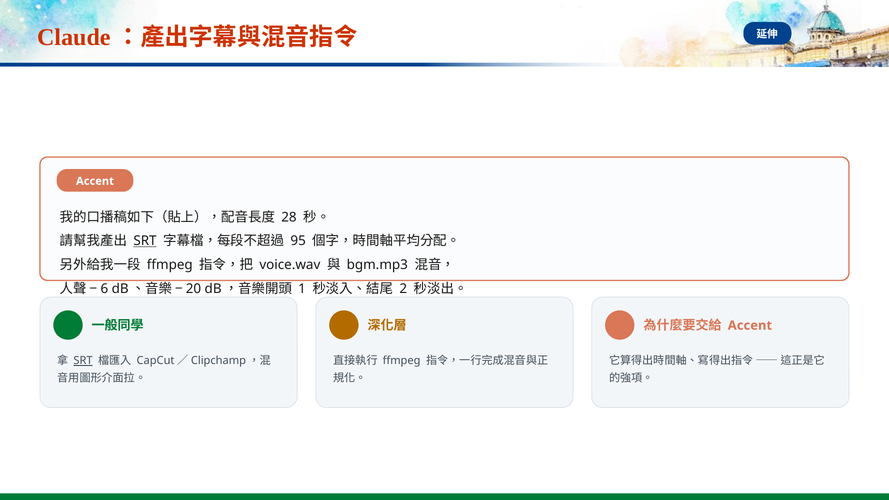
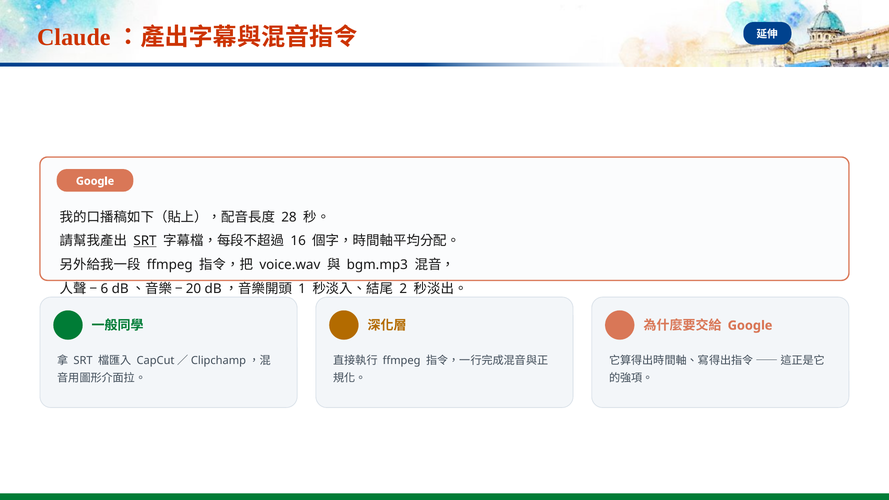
Accent: Accent -> Google (95, 181)
95: 95 -> 16 (298, 241)
Accent: Accent -> Google (750, 325)
SRT underline: present -> none (83, 361)
